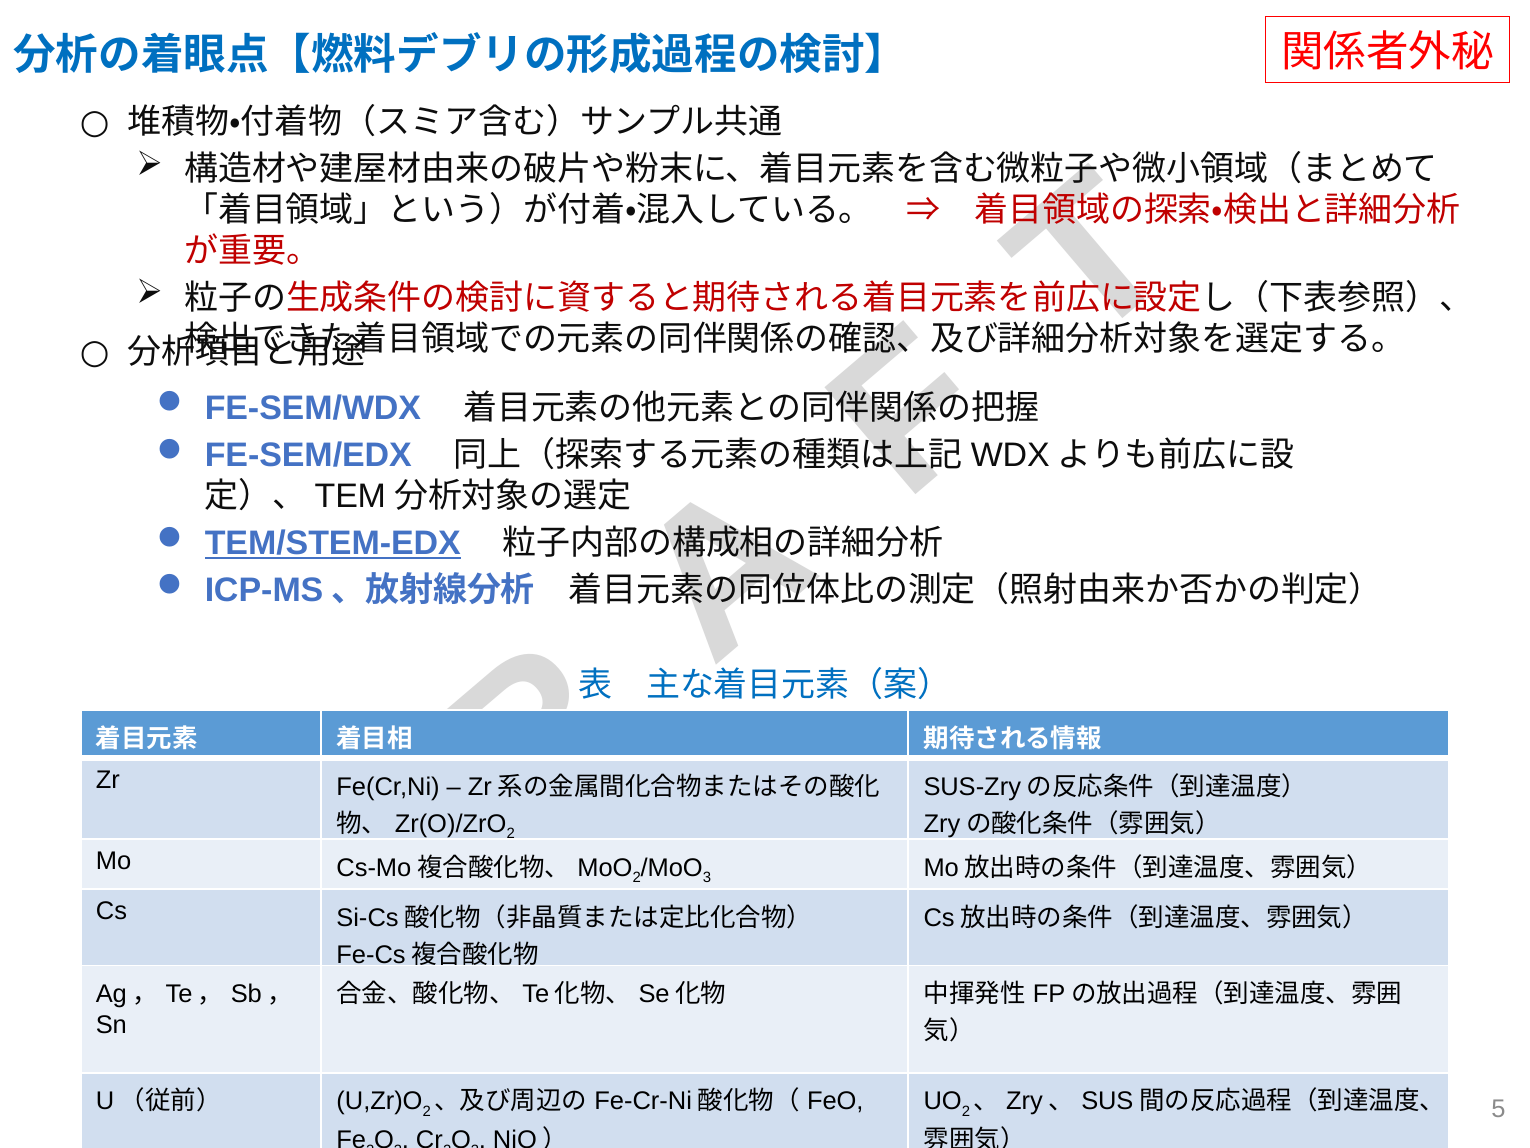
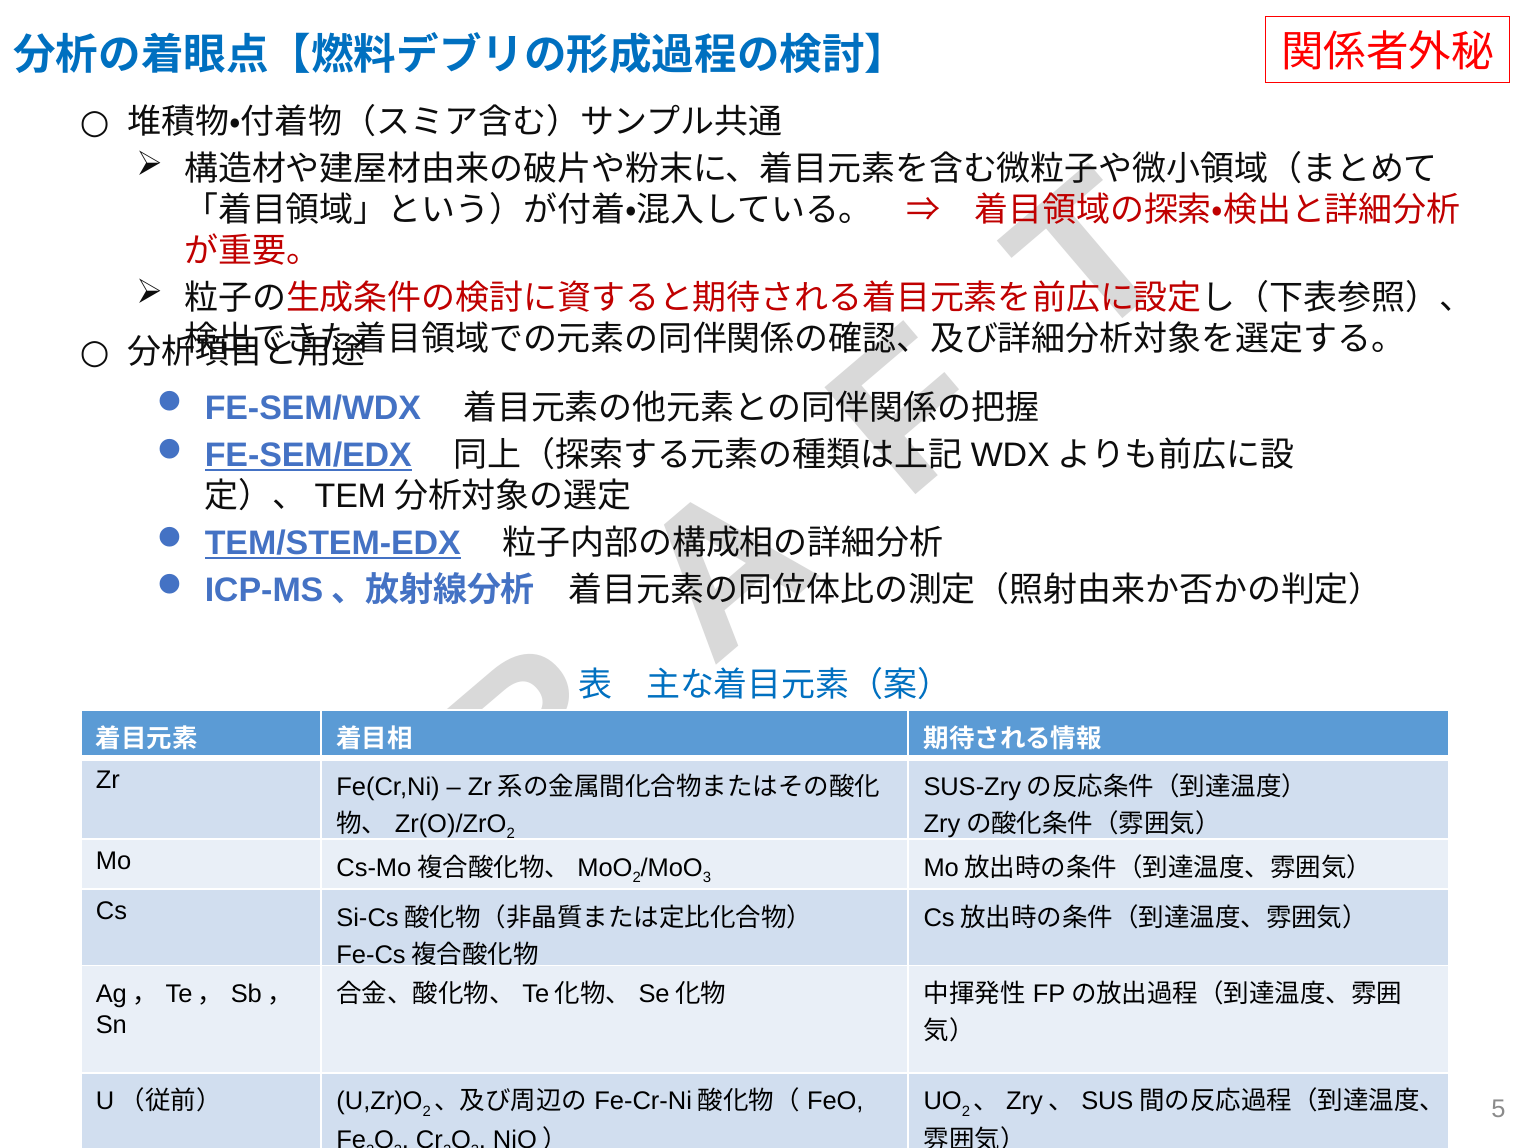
FE-SEM/EDX underline: none -> present (308, 455)
